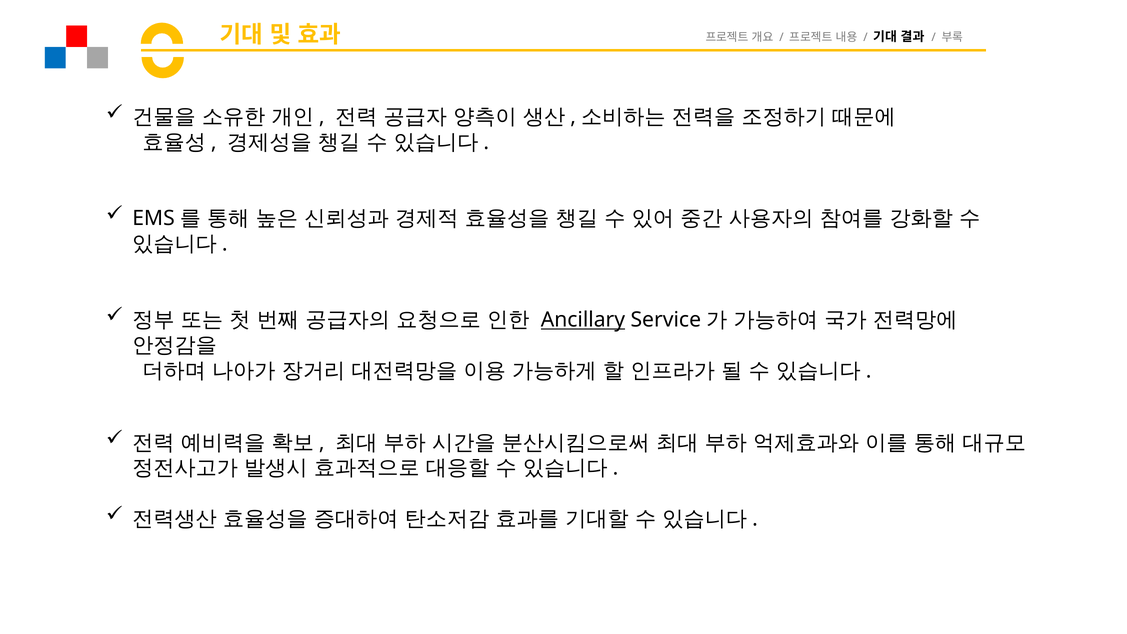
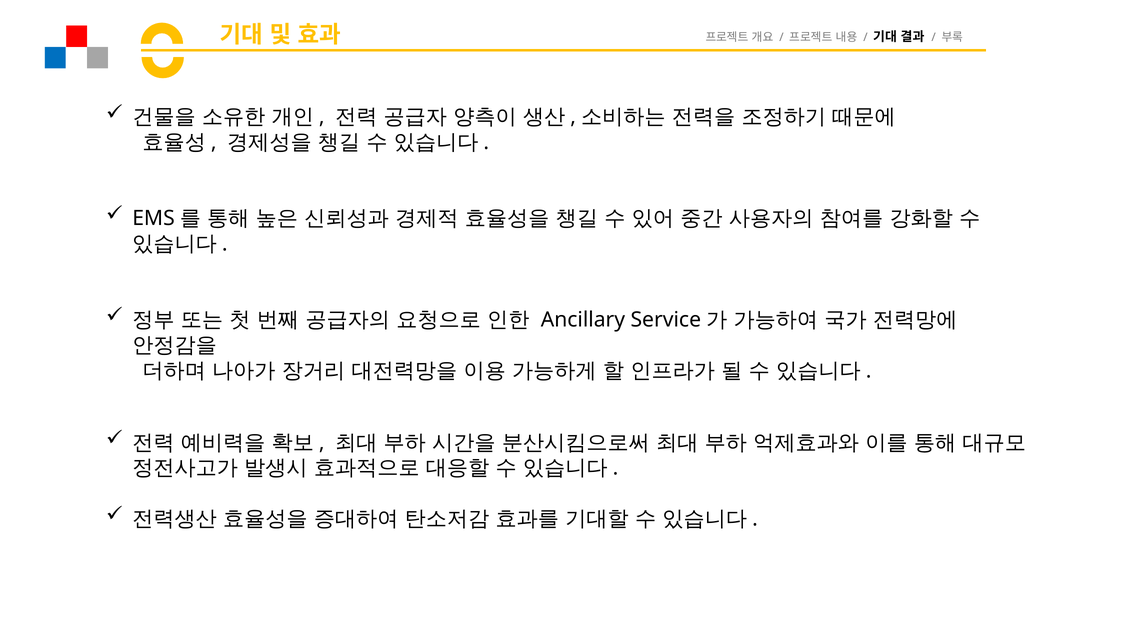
Ancillary underline: present -> none (583, 320)
